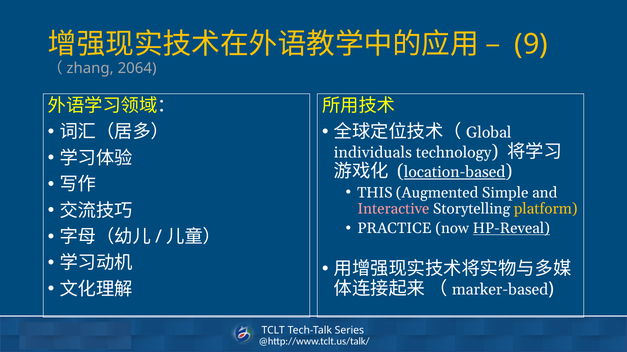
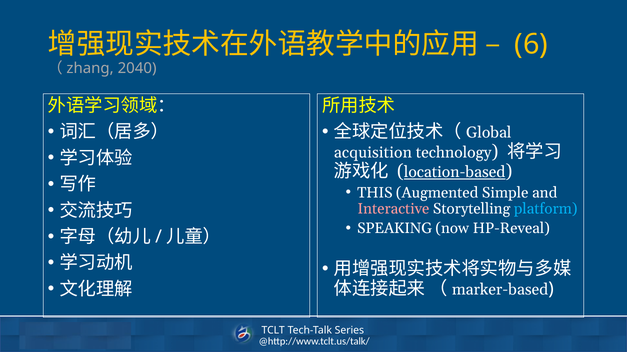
9: 9 -> 6 (531, 45)
2064: 2064 -> 2040 (137, 68)
individuals: individuals -> acquisition (373, 153)
platform colour: yellow -> light blue (546, 209)
PRACTICE: PRACTICE -> SPEAKING (395, 229)
HP-Reveal underline: present -> none (511, 229)
